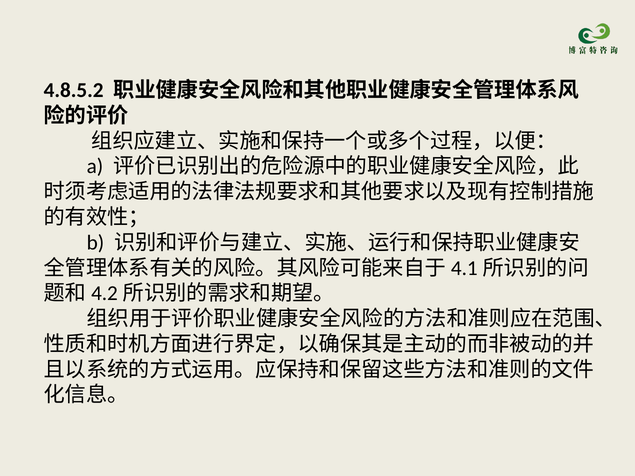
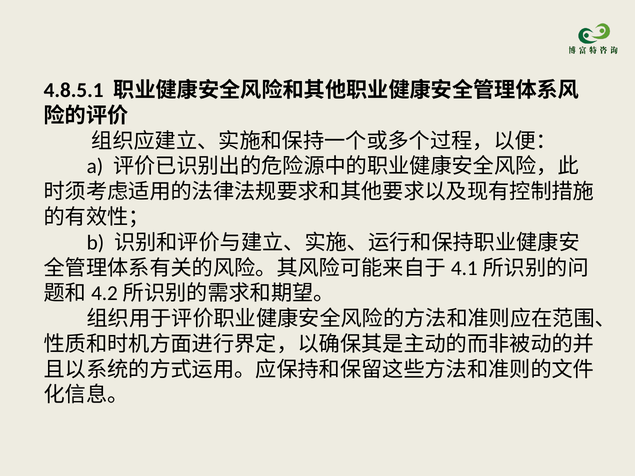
4.8.5.2: 4.8.5.2 -> 4.8.5.1 (74, 90)
